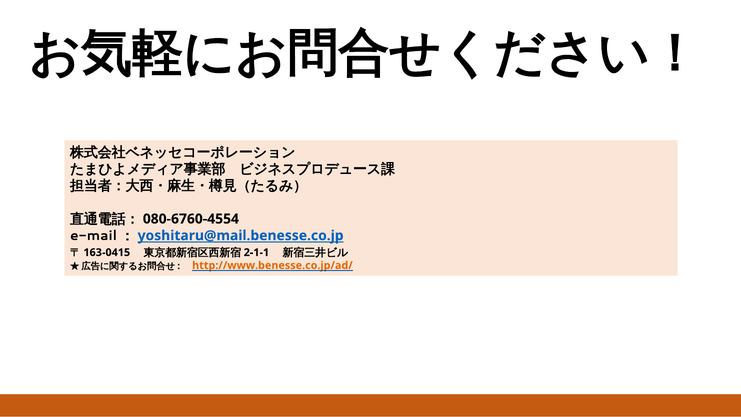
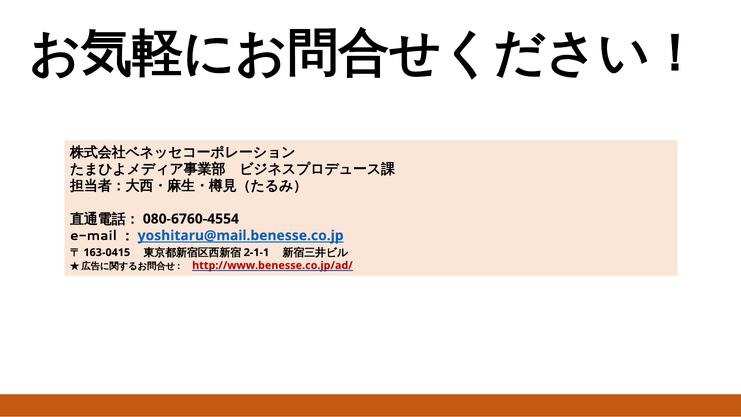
http://www.benesse.co.jp/ad/ colour: orange -> red (272, 265)
